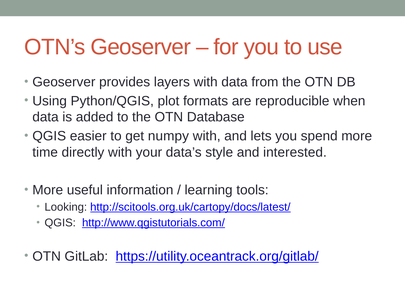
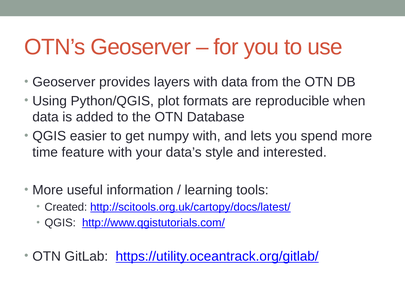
directly: directly -> feature (83, 152)
Looking: Looking -> Created (66, 207)
